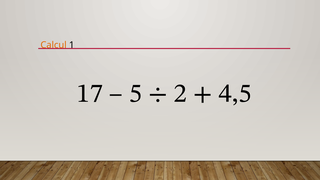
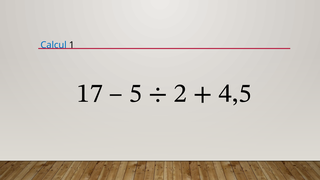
Calcul colour: orange -> blue (54, 45)
